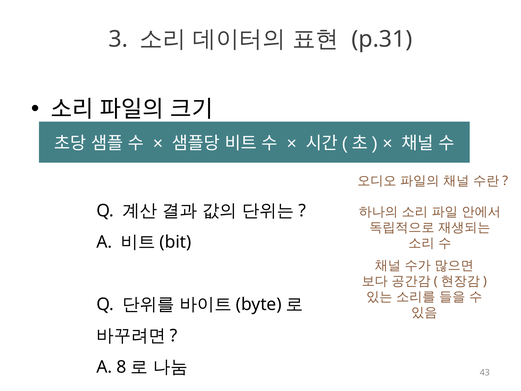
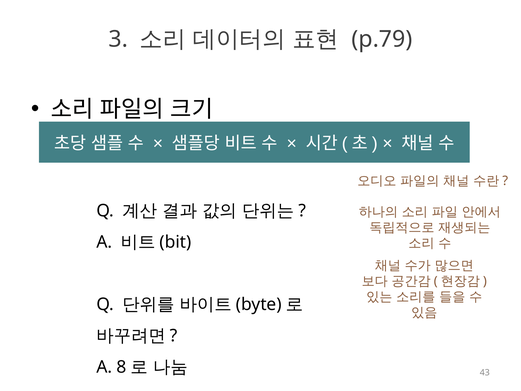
p.31: p.31 -> p.79 (382, 39)
